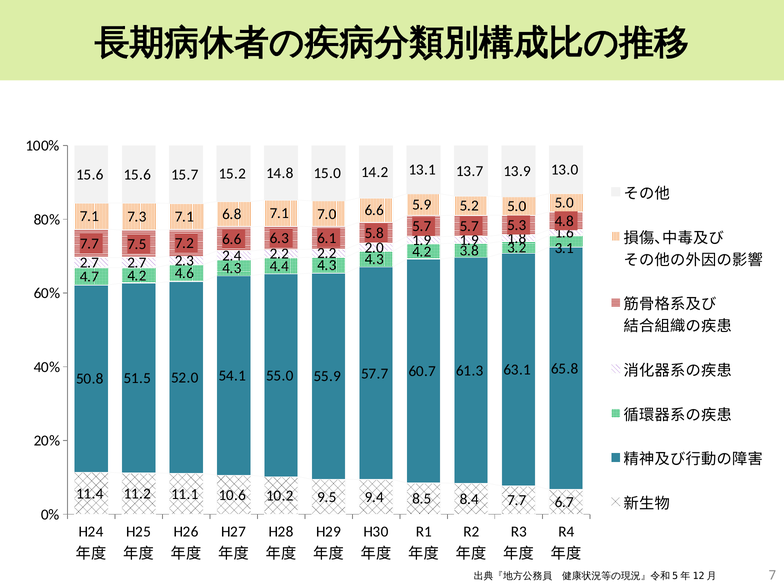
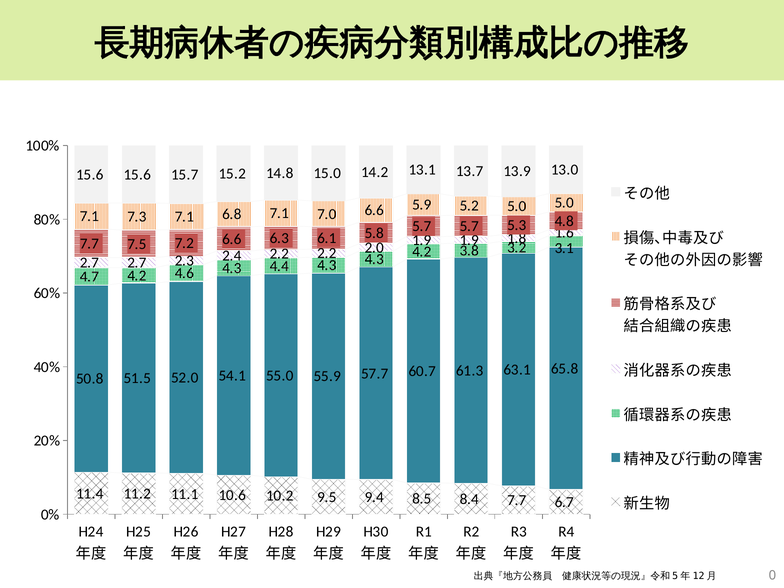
7: 7 -> 0 (772, 575)
